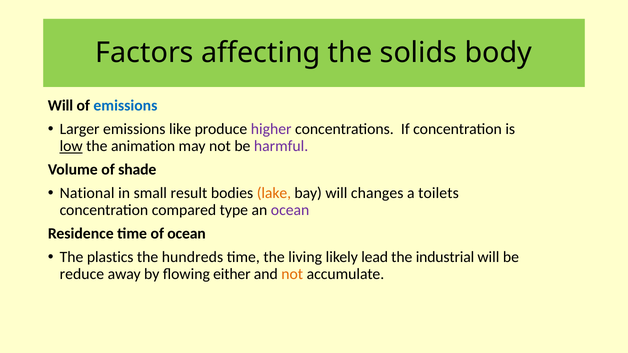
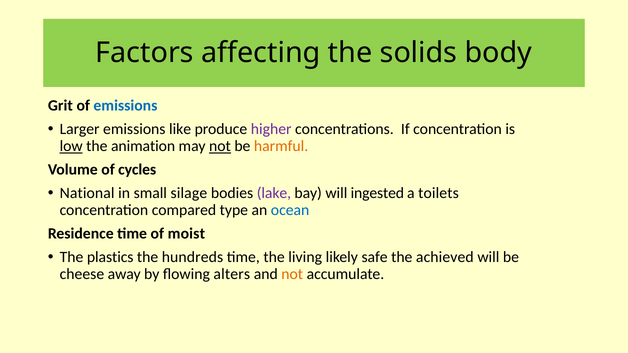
Will: Will -> Grit (60, 106)
not underline: none -> present (220, 146)
harmful colour: purple -> orange (281, 146)
shade: shade -> cycles (137, 170)
result: result -> silage (189, 193)
lake colour: orange -> purple (274, 193)
changes: changes -> ingested (377, 193)
ocean colour: purple -> blue (290, 210)
of ocean: ocean -> moist (186, 234)
lead: lead -> safe (375, 257)
industrial: industrial -> achieved (445, 257)
reduce: reduce -> cheese (82, 274)
either: either -> alters (232, 274)
